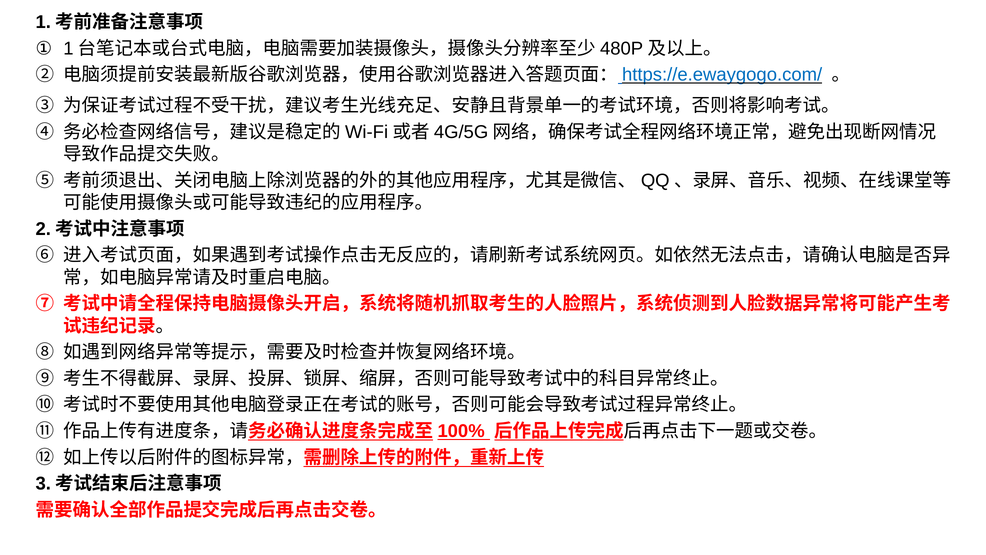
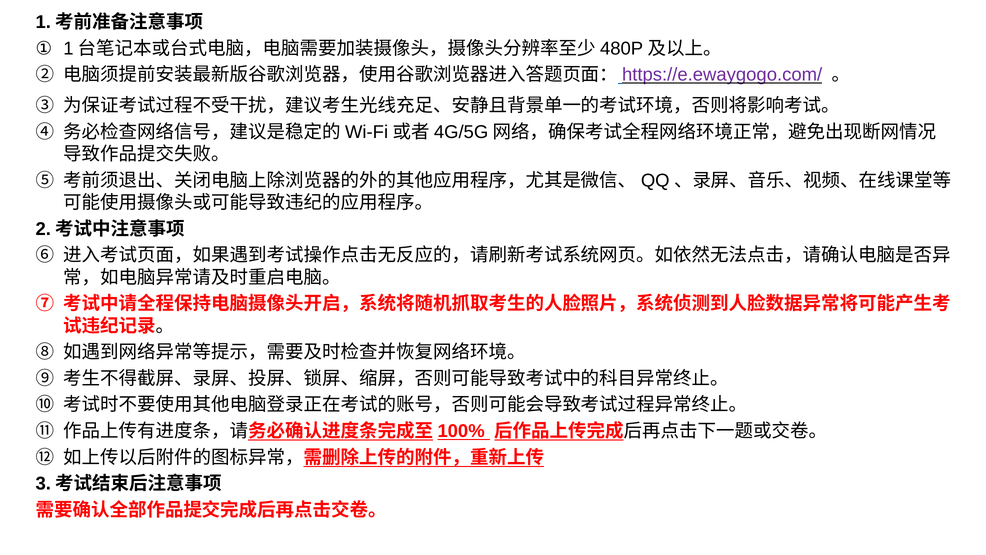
https://e.ewaygogo.com/ colour: blue -> purple (722, 75)
